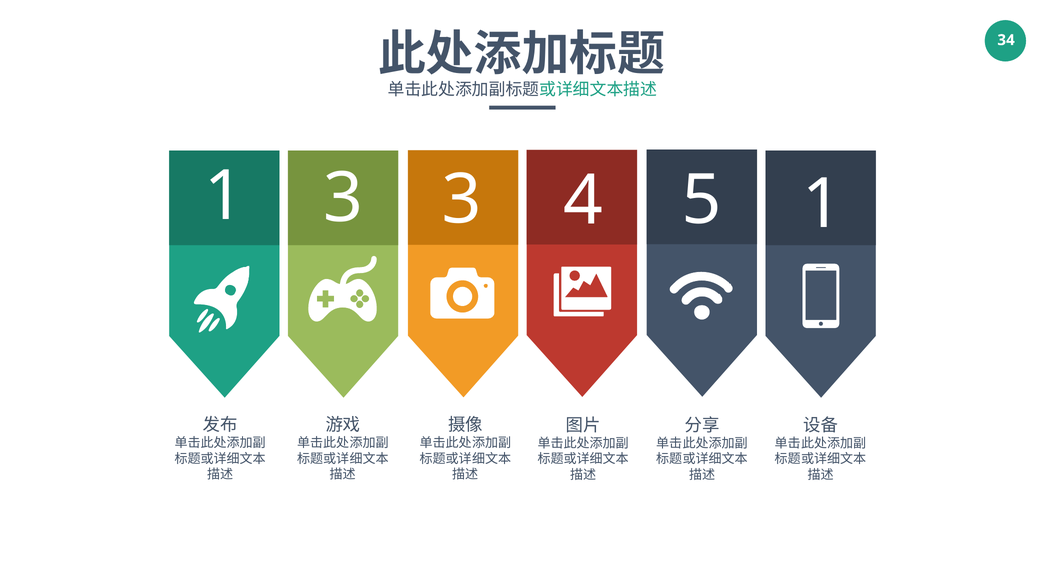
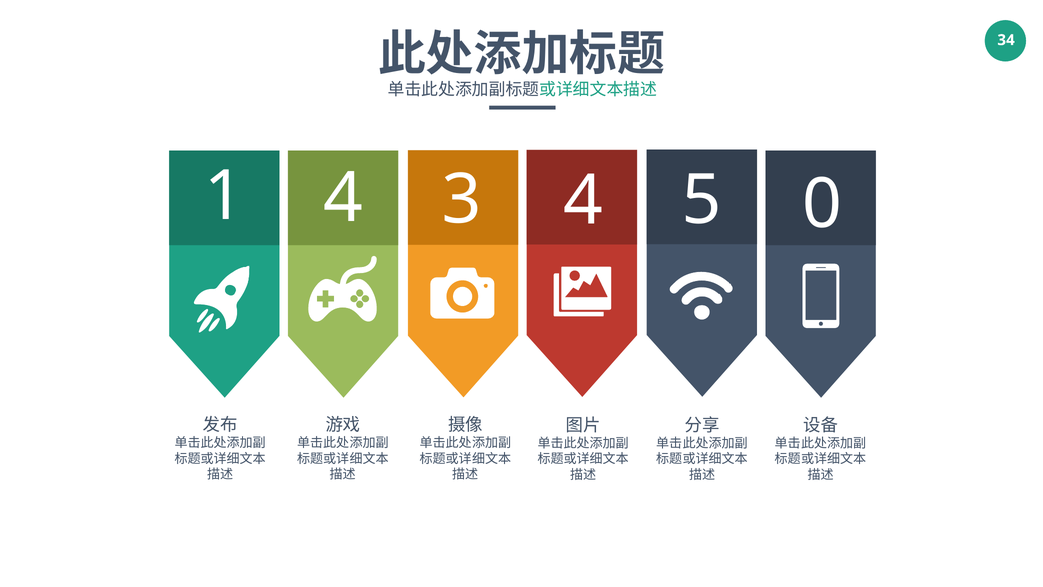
1 3: 3 -> 4 (343, 198)
5 1: 1 -> 0 (822, 204)
